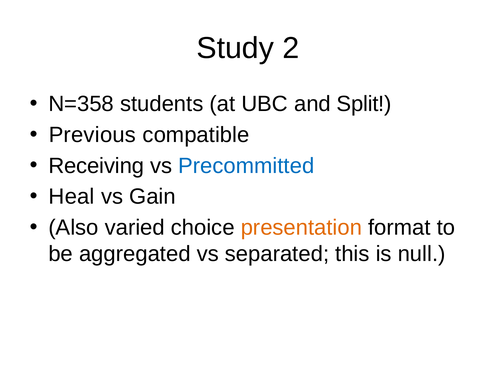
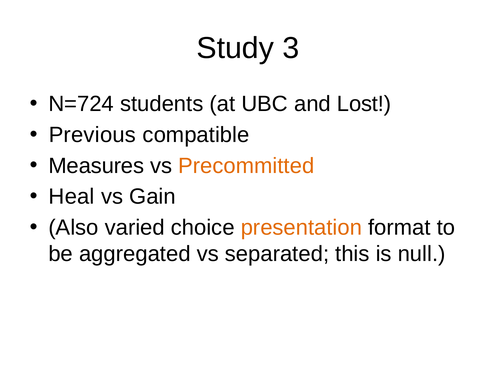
2: 2 -> 3 (291, 48)
N=358: N=358 -> N=724 (81, 104)
Split: Split -> Lost (364, 104)
Receiving: Receiving -> Measures (96, 166)
Precommitted colour: blue -> orange (246, 166)
